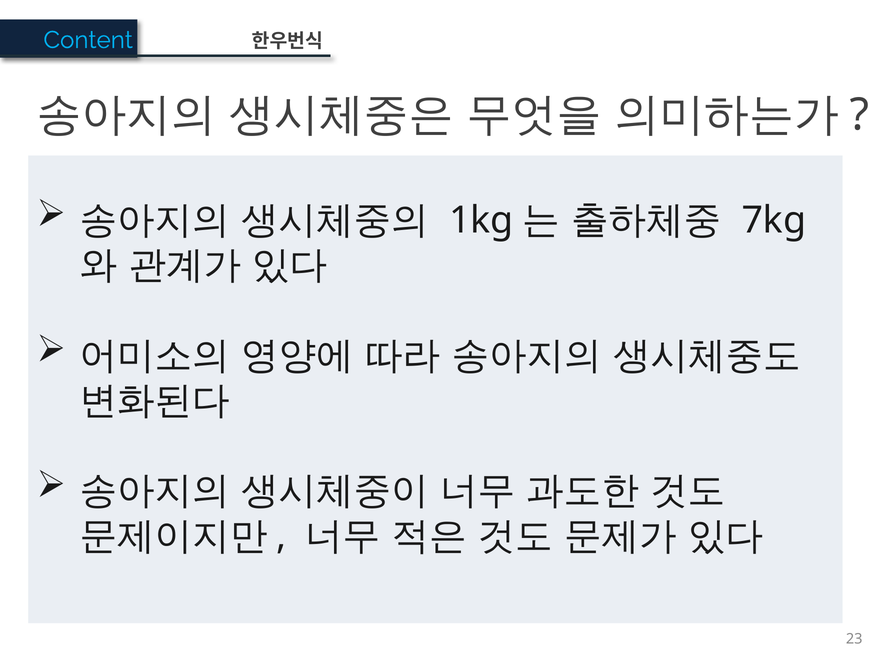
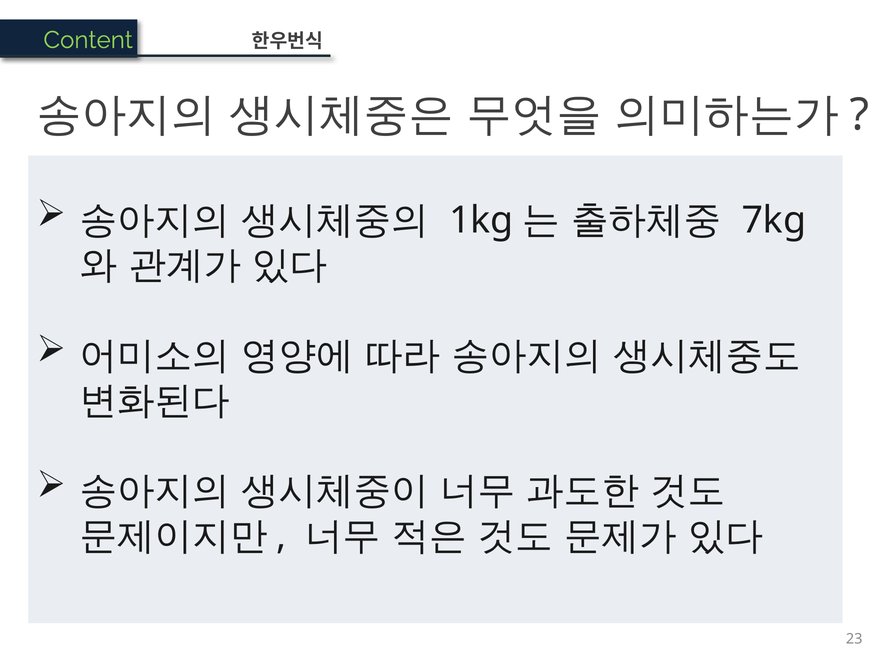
Content colour: light blue -> light green (88, 40)
